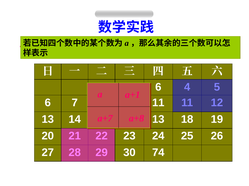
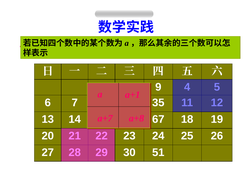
6: 6 -> 9 (158, 87)
11: 11 -> 35 (158, 103)
13: 13 -> 67 (158, 120)
74: 74 -> 51 (158, 153)
